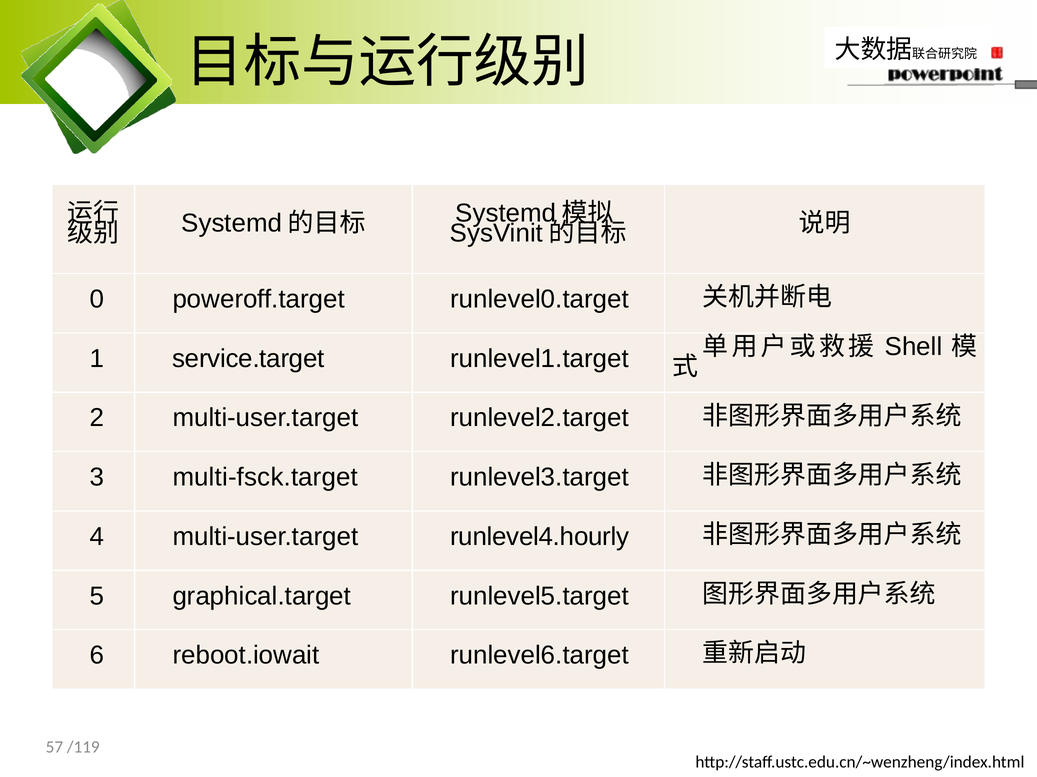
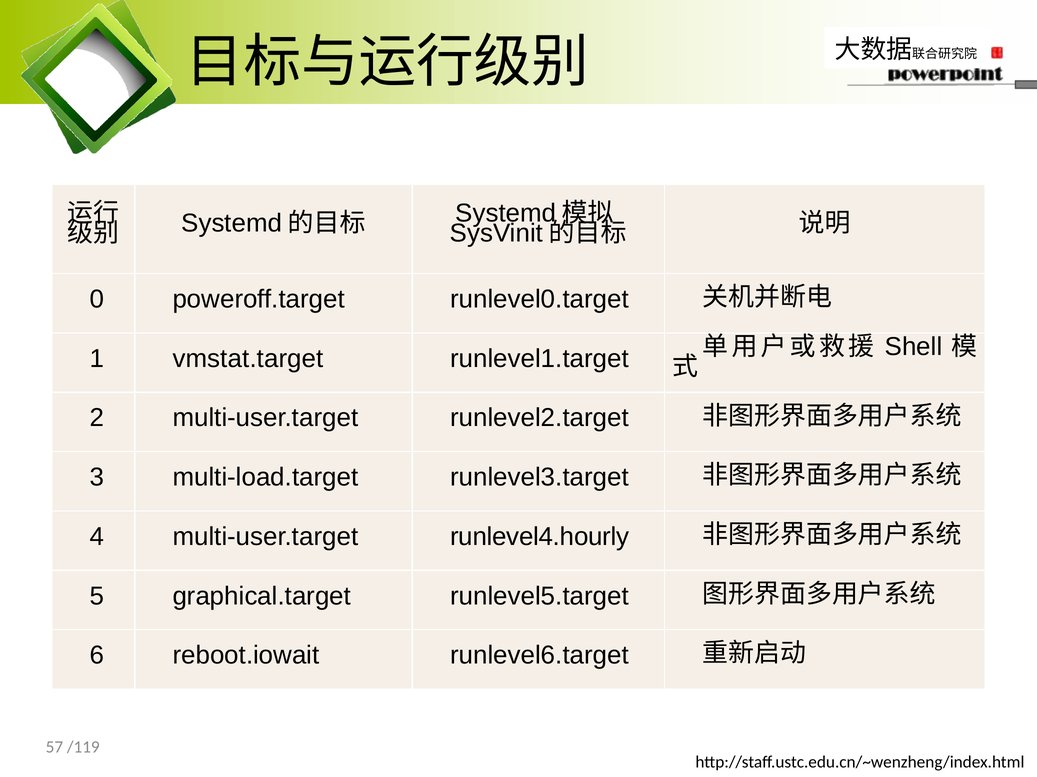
service.target: service.target -> vmstat.target (248, 359)
multi-fsck.target: multi-fsck.target -> multi-load.target (265, 478)
